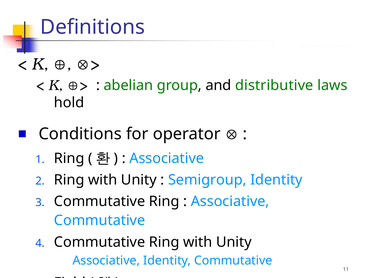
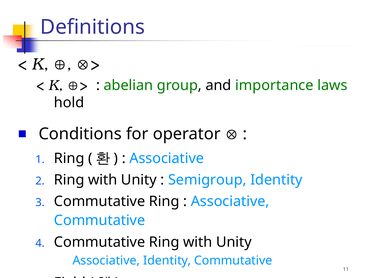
distributive: distributive -> importance (274, 85)
